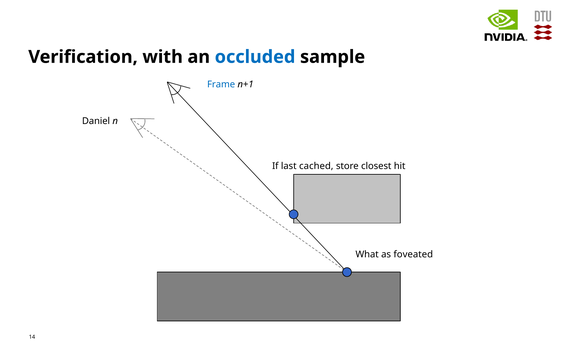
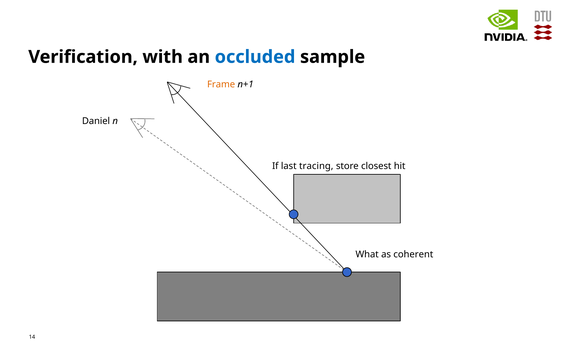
Frame colour: blue -> orange (221, 85)
cached: cached -> tracing (316, 166)
foveated: foveated -> coherent (413, 255)
